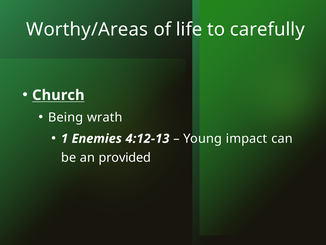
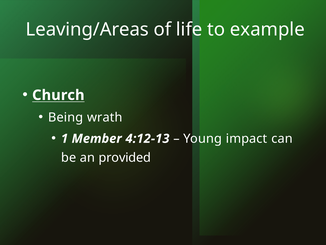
Worthy/Areas: Worthy/Areas -> Leaving/Areas (87, 30)
carefully: carefully -> example (267, 30)
Enemies: Enemies -> Member (97, 138)
